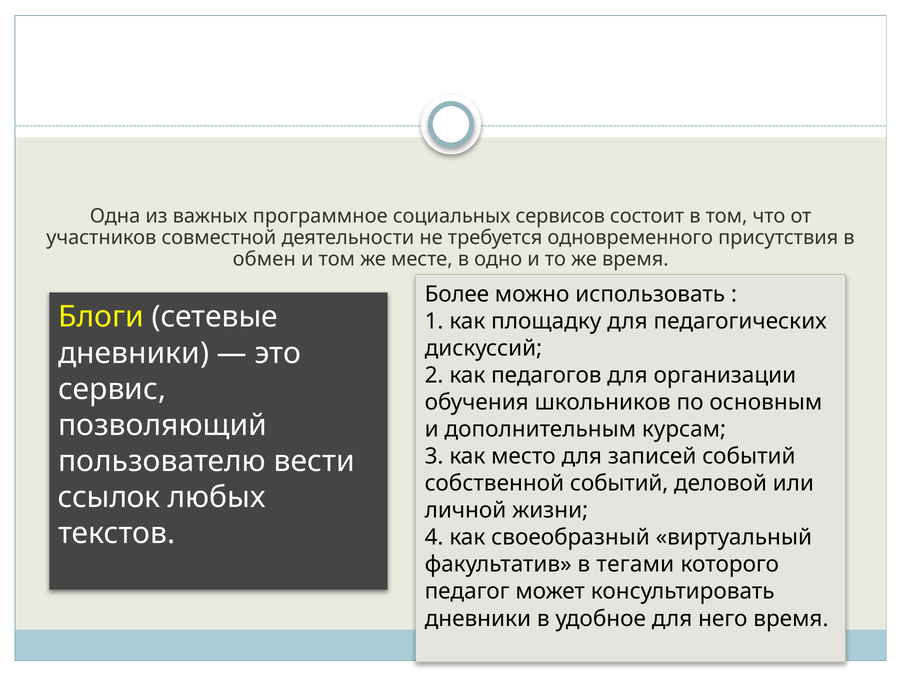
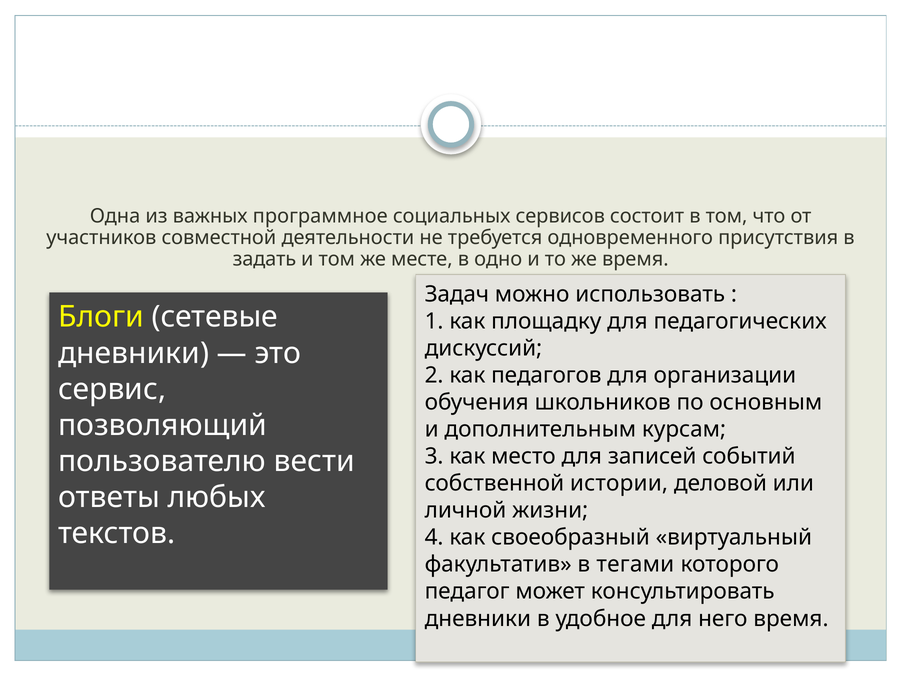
обмен: обмен -> задать (264, 259)
Более: Более -> Задач (457, 294)
собственной событий: событий -> истории (619, 484)
ссылок: ссылок -> ответы (109, 498)
